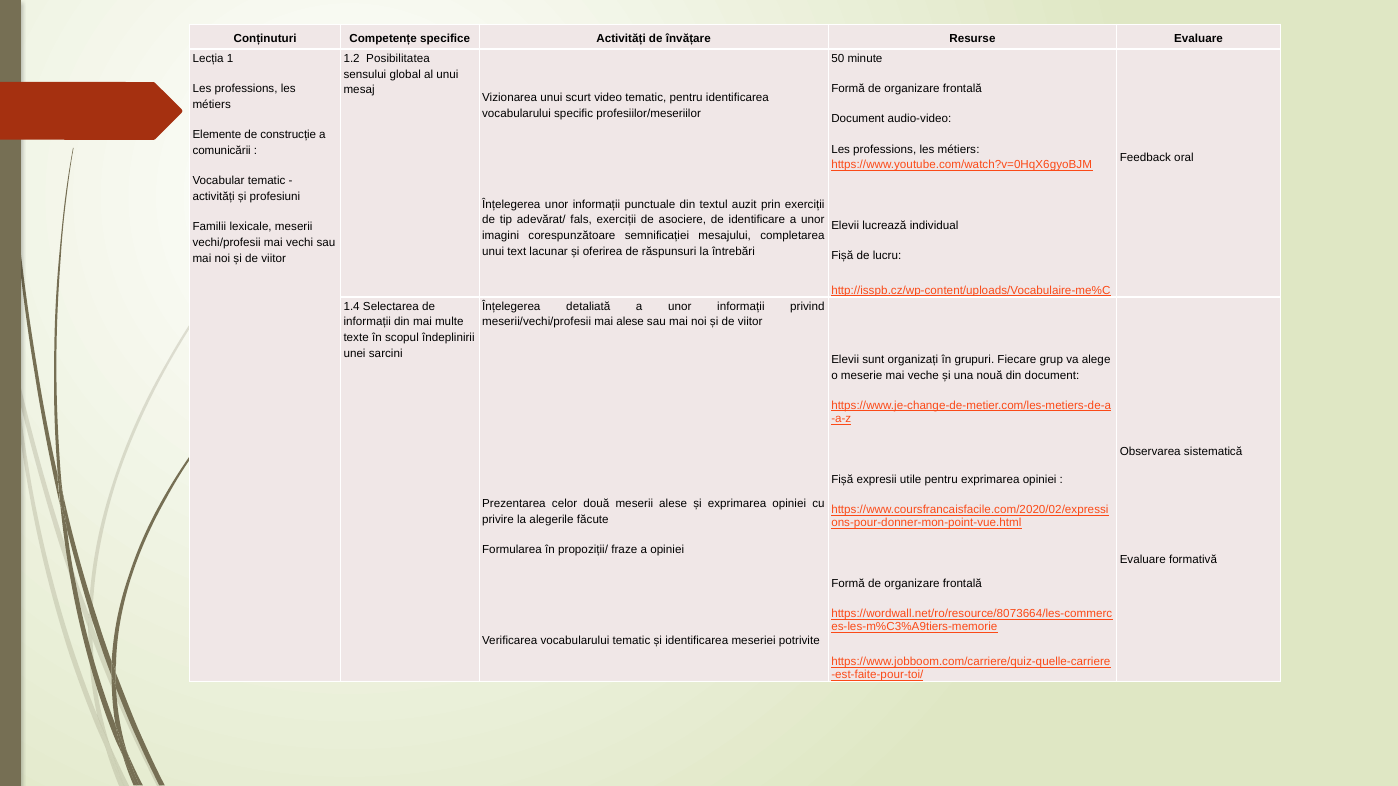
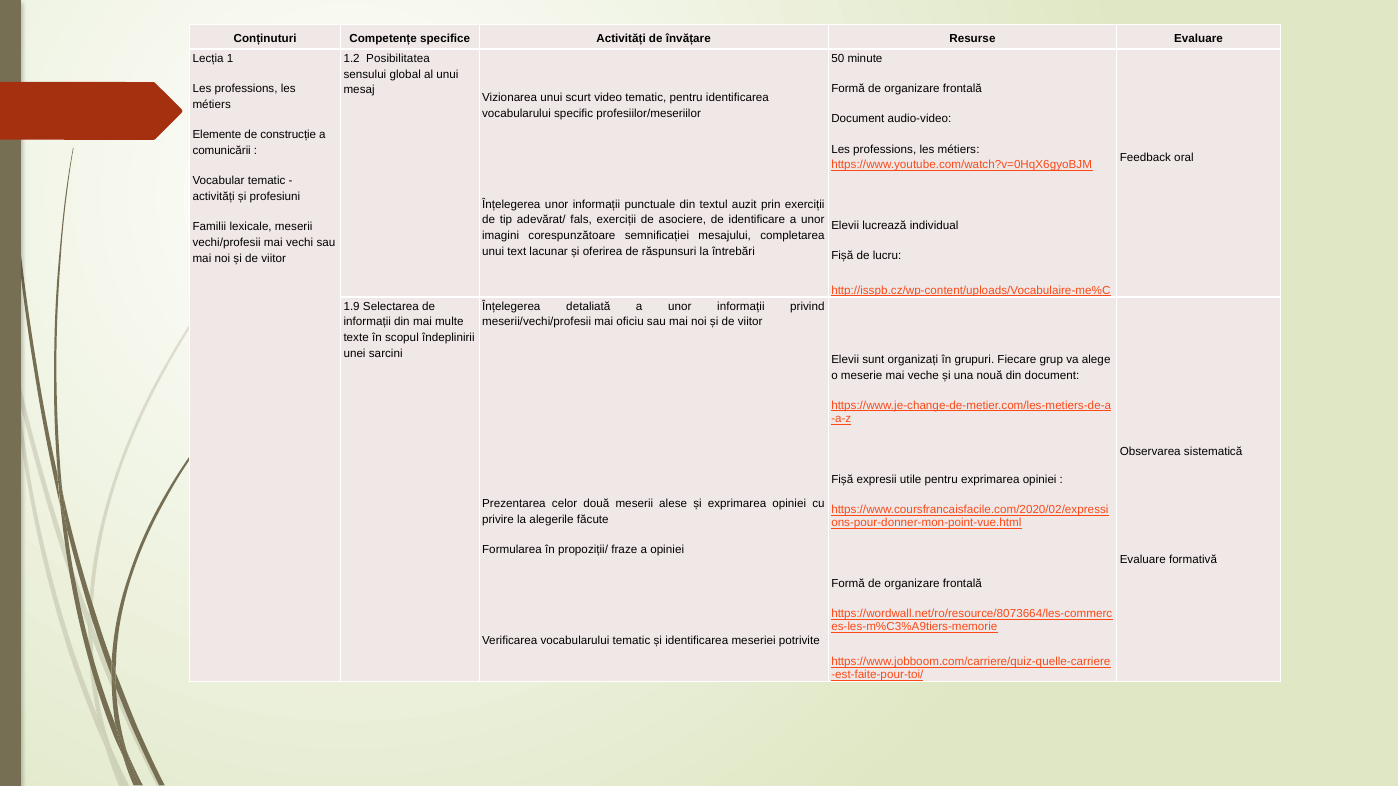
1.4: 1.4 -> 1.9 (352, 306)
mai alese: alese -> oficiu (630, 322)
